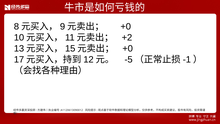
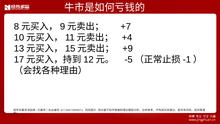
+0: +0 -> +7 (126, 26)
+2: +2 -> +4 (127, 37)
+0: +0 -> +9 (128, 48)
